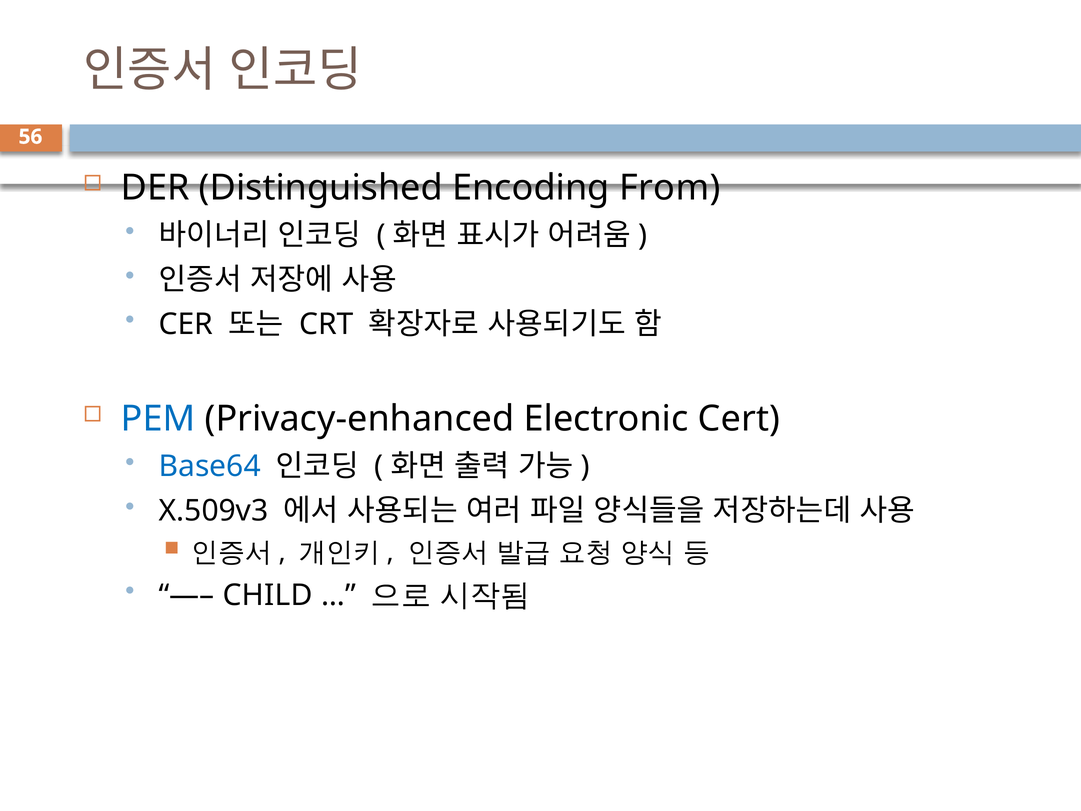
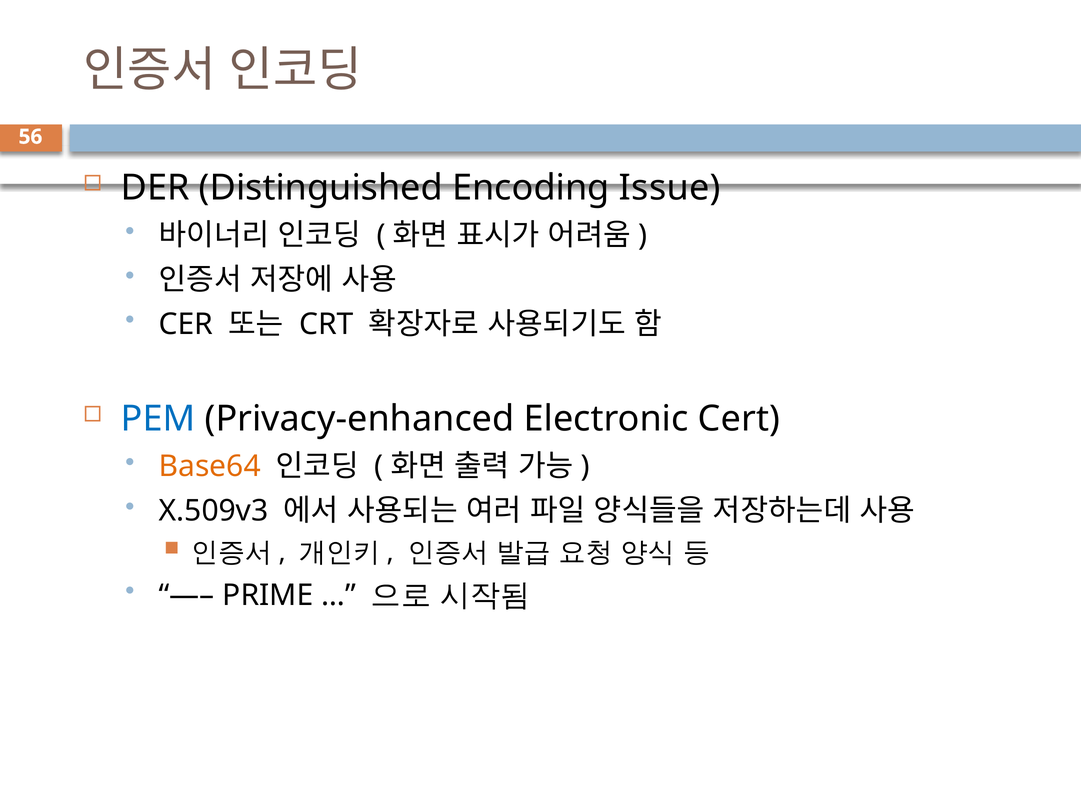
From: From -> Issue (670, 188)
Base64 colour: blue -> orange (210, 466)
CHILD: CHILD -> PRIME (268, 595)
